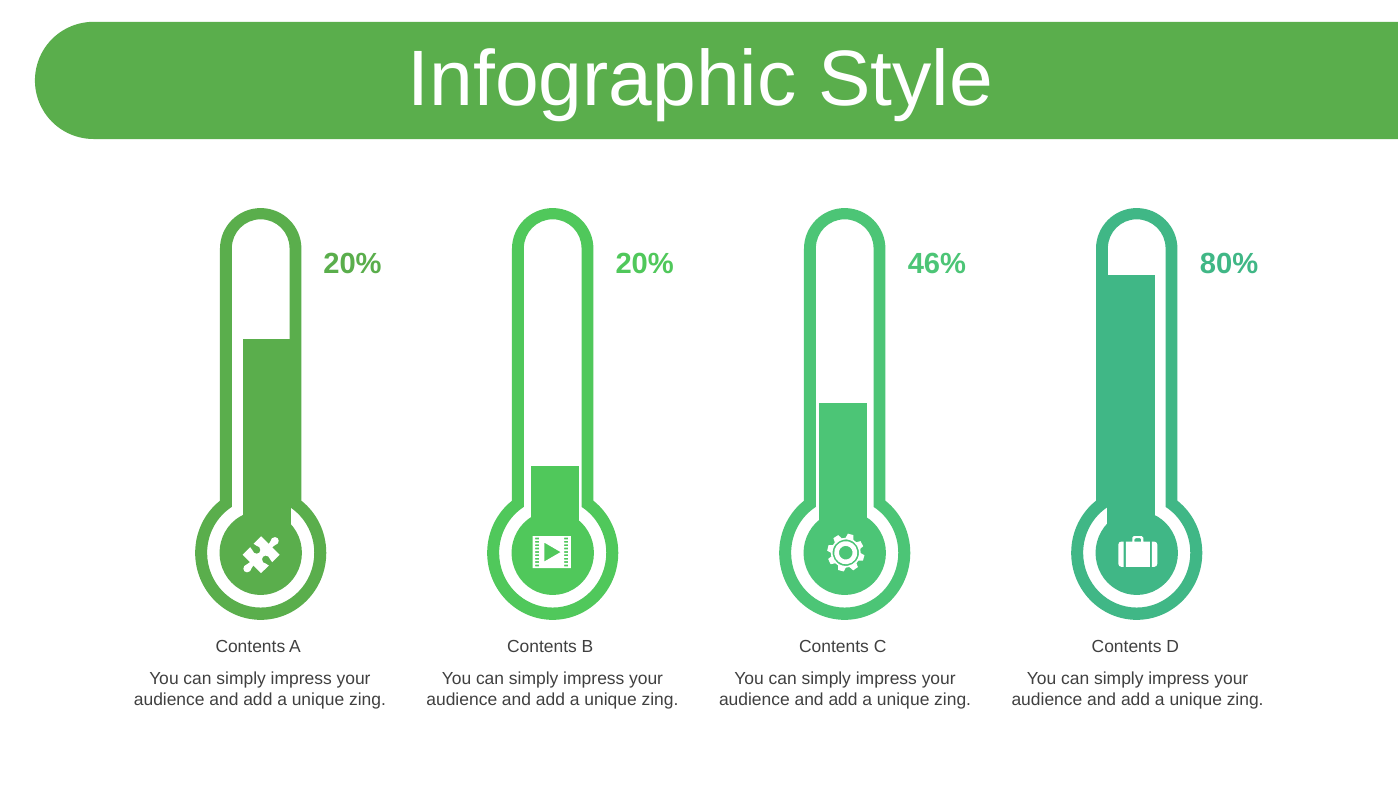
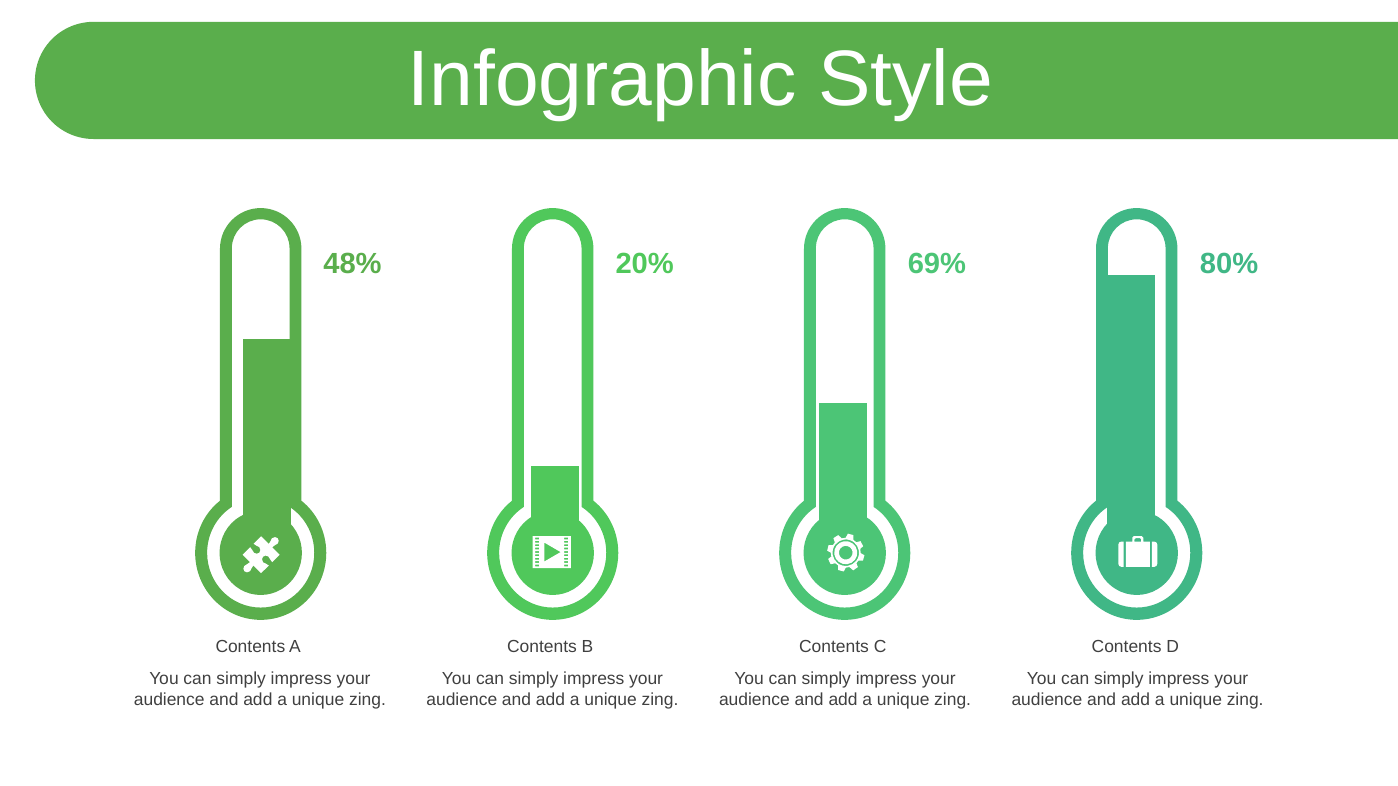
20%: 20% -> 48% (352, 264)
46%: 46% -> 69% (937, 264)
